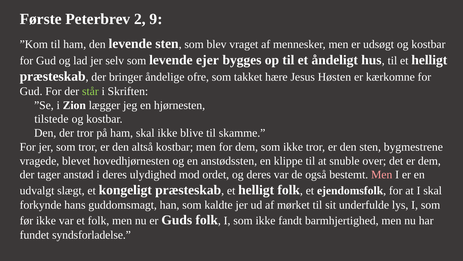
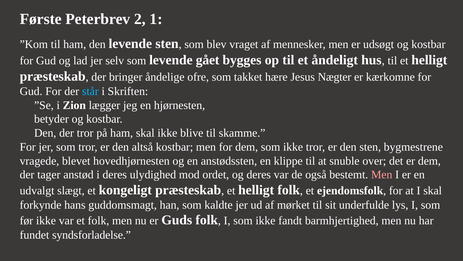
9: 9 -> 1 (156, 19)
ejer: ejer -> gået (208, 60)
Høsten: Høsten -> Nægter (335, 77)
står colour: light green -> light blue (90, 91)
tilstede: tilstede -> betyder (51, 119)
